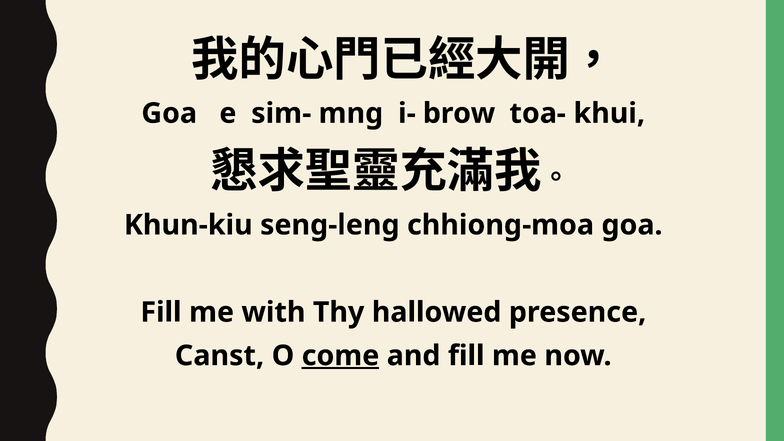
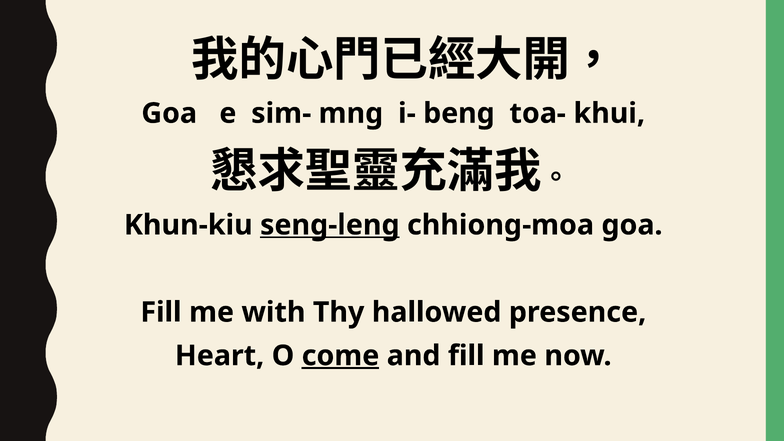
brow: brow -> beng (459, 113)
seng-leng underline: none -> present (330, 225)
Canst: Canst -> Heart (220, 356)
